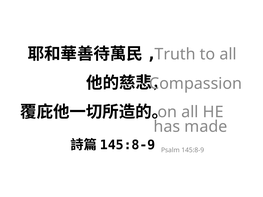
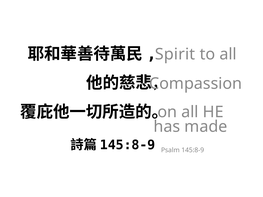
Truth: Truth -> Spirit (175, 54)
